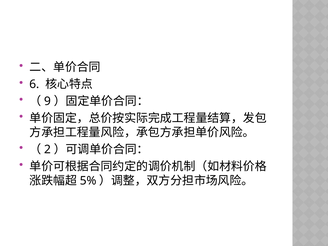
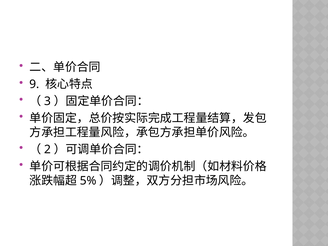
6: 6 -> 9 (34, 84)
9: 9 -> 3 (48, 101)
